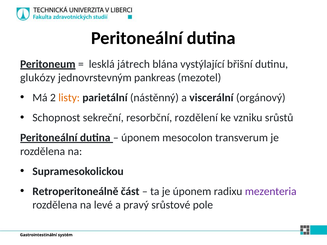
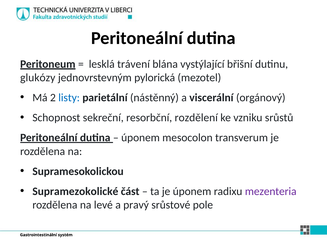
játrech: játrech -> trávení (134, 64)
pankreas: pankreas -> pylorická (155, 78)
listy colour: orange -> blue (69, 98)
Retroperitoneálně: Retroperitoneálně -> Supramezokolické (75, 192)
